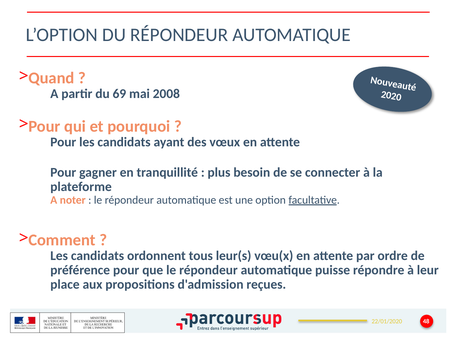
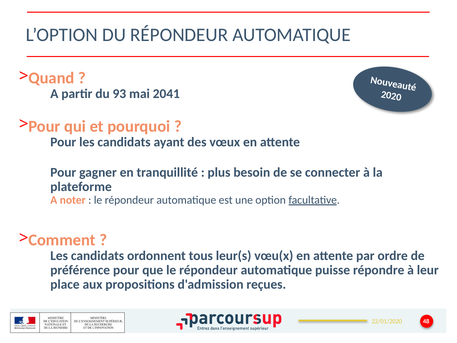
69: 69 -> 93 (119, 94)
2008: 2008 -> 2041 (166, 94)
